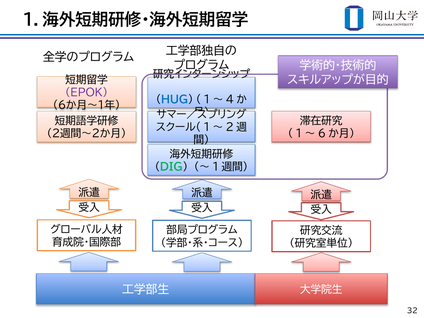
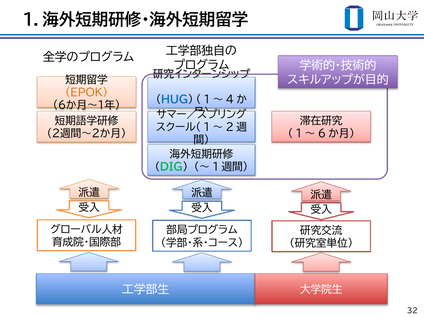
EPOK colour: purple -> orange (87, 93)
